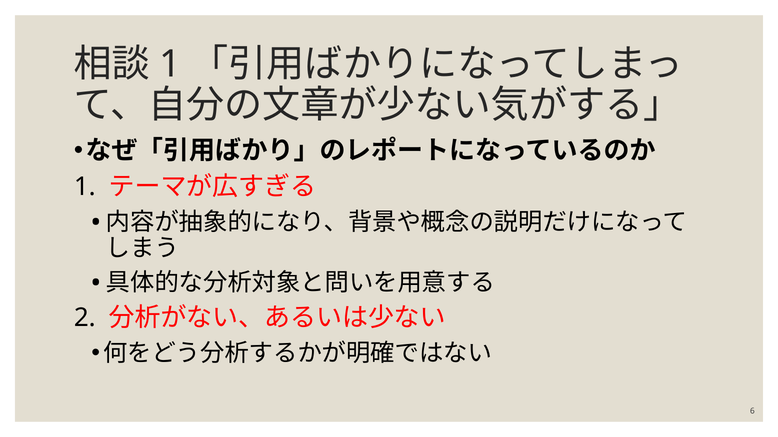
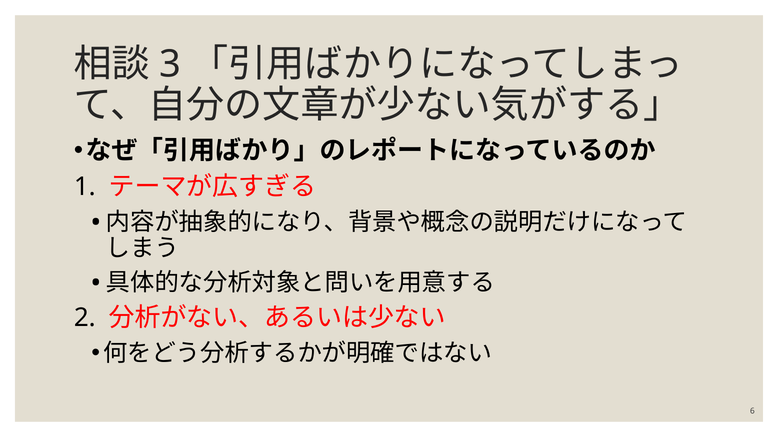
1: 1 -> 3 (170, 64)
